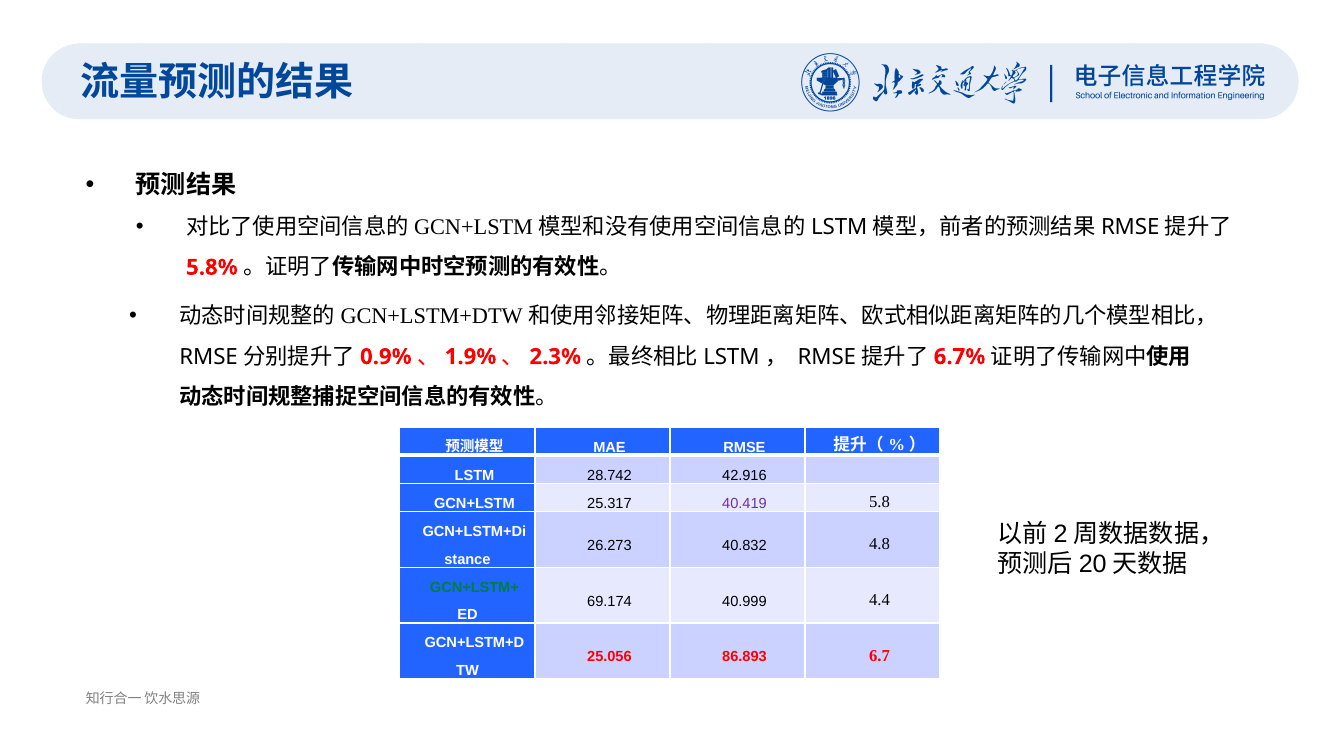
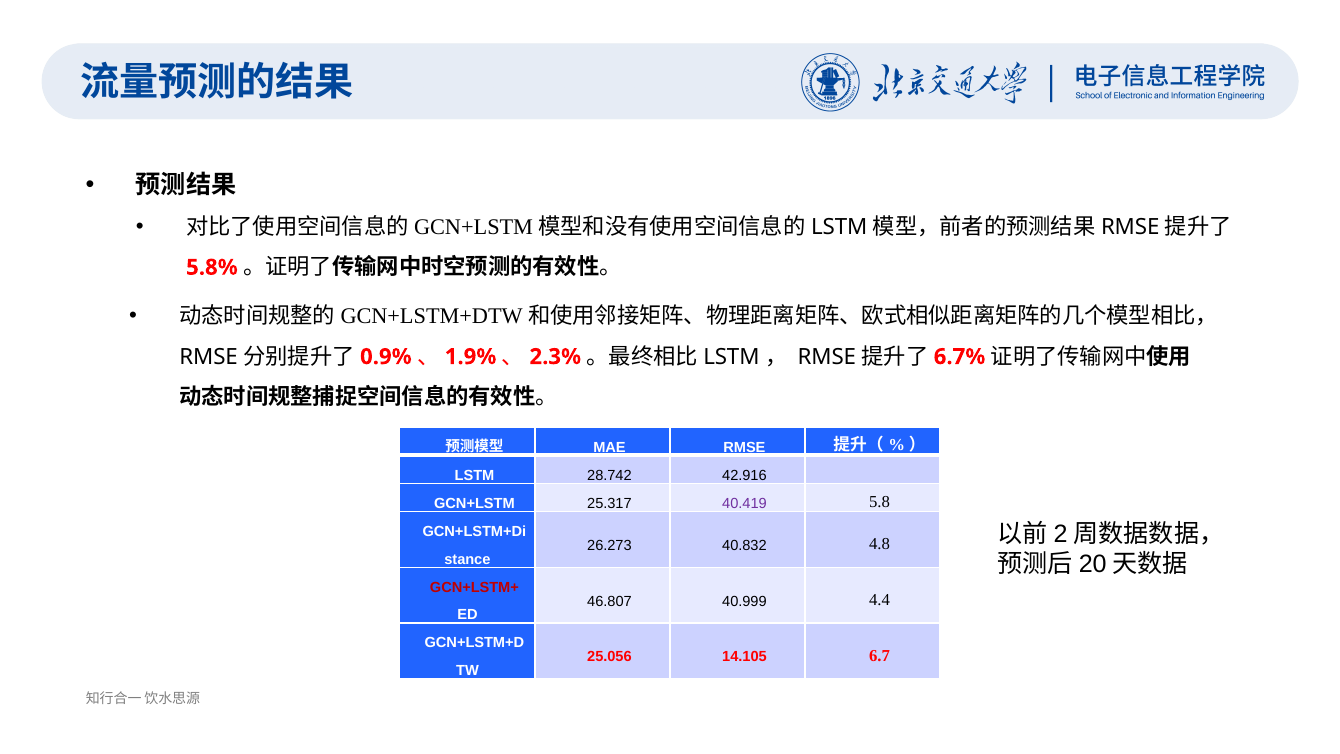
GCN+LSTM+ colour: green -> red (474, 587)
69.174: 69.174 -> 46.807 (609, 601)
86.893: 86.893 -> 14.105 (744, 657)
